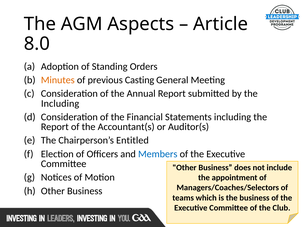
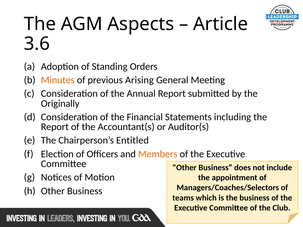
8.0: 8.0 -> 3.6 (37, 44)
Casting: Casting -> Arising (139, 80)
Including: Including -> Originally (60, 104)
Members colour: blue -> orange (158, 154)
